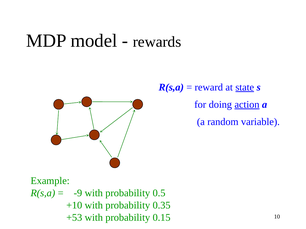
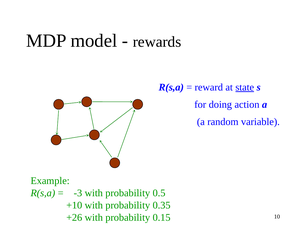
action underline: present -> none (247, 105)
-9: -9 -> -3 (78, 193)
+53: +53 -> +26 (74, 218)
